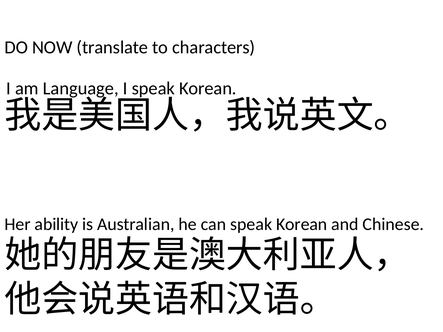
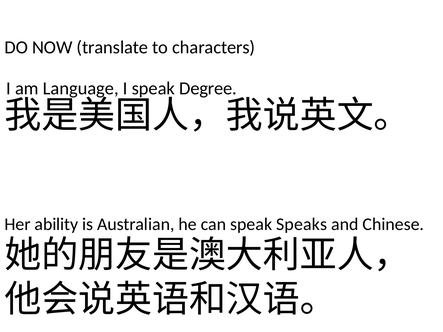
I speak Korean: Korean -> Degree (208, 88)
can speak Korean: Korean -> Speaks (302, 225)
